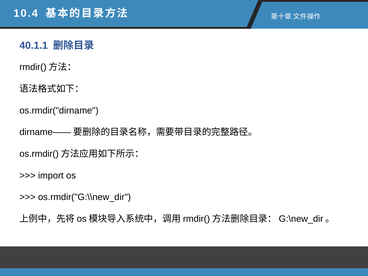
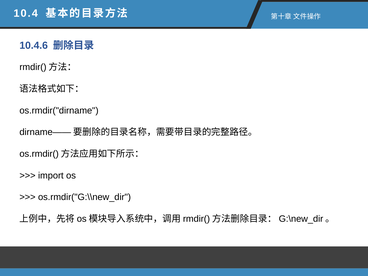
40.1.1: 40.1.1 -> 10.4.6 (34, 45)
